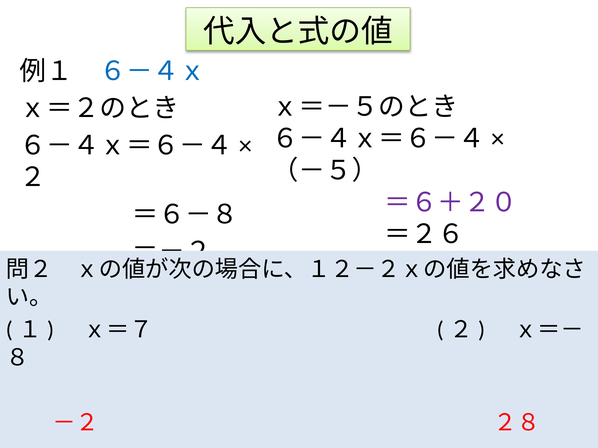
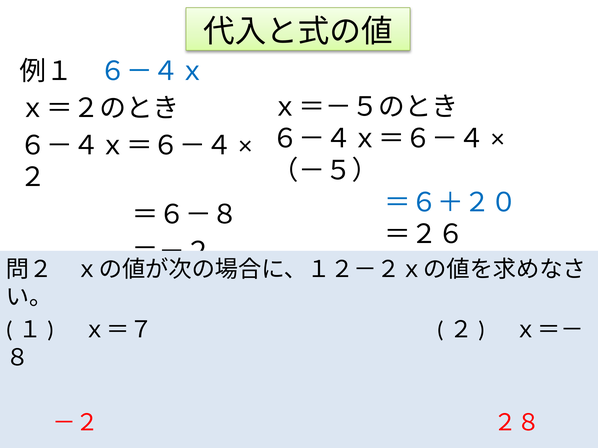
＝６＋２０ colour: purple -> blue (451, 203)
